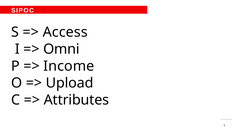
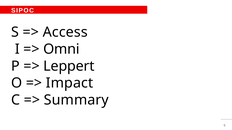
Income: Income -> Leppert (69, 66)
Upload: Upload -> Impact (70, 83)
Attributes: Attributes -> Summary (76, 100)
